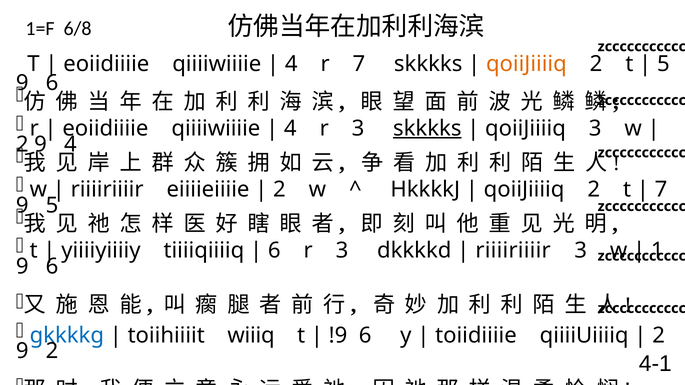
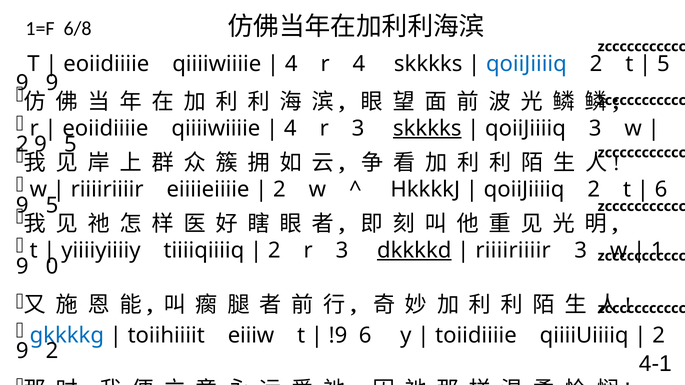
r 7: 7 -> 4 (359, 64)
qoiiJiiiiq colour: orange -> blue (526, 64)
6: 6 -> 9 (52, 83)
4: 4 -> 5 (70, 144)
7: 7 -> 6 (661, 189)
6: 6 -> 2 (274, 251)
dkkkkd underline: none -> present (414, 251)
6: 6 -> 0 (52, 266)
wiiiq: wiiiq -> eiiiw (251, 336)
